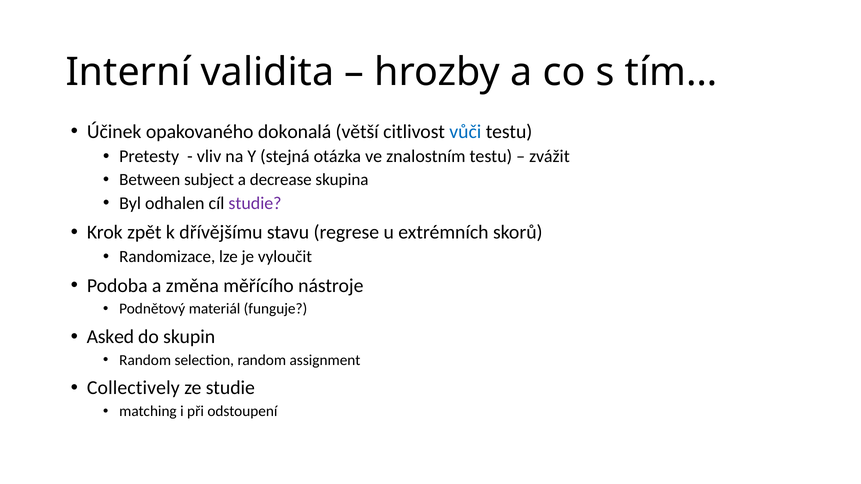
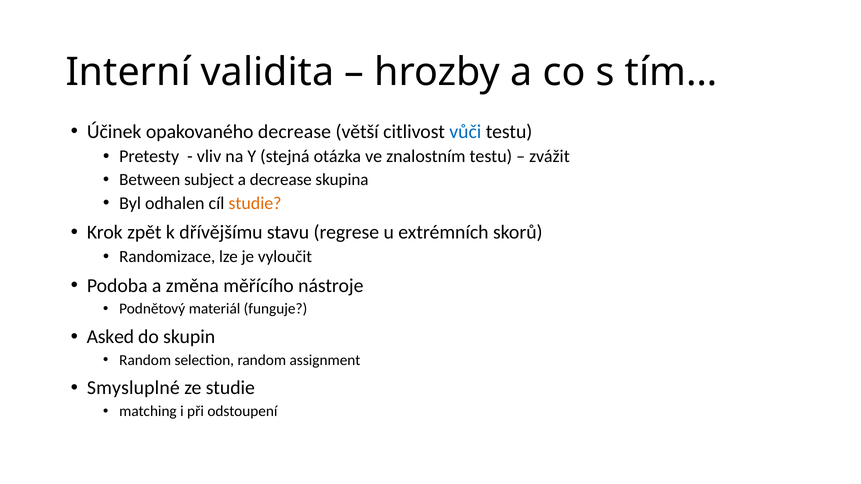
opakovaného dokonalá: dokonalá -> decrease (294, 132)
studie colour: purple -> orange (255, 203)
Collectively: Collectively -> Smysluplné (133, 388)
